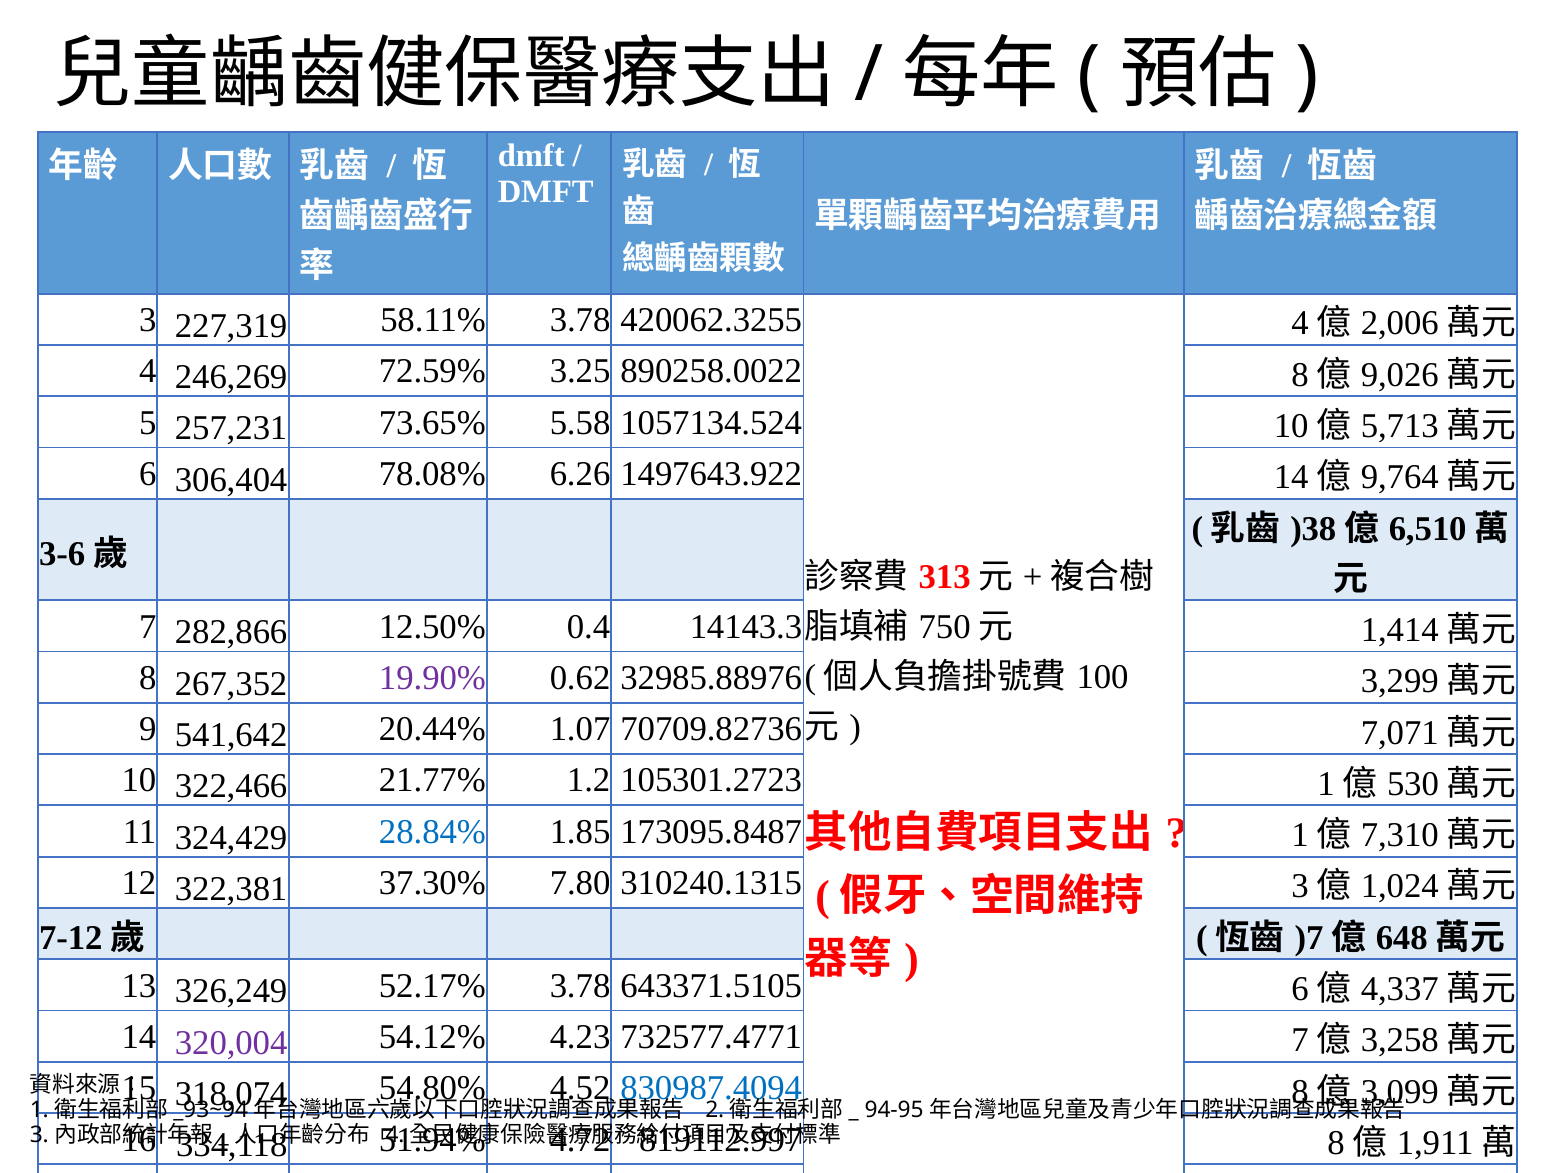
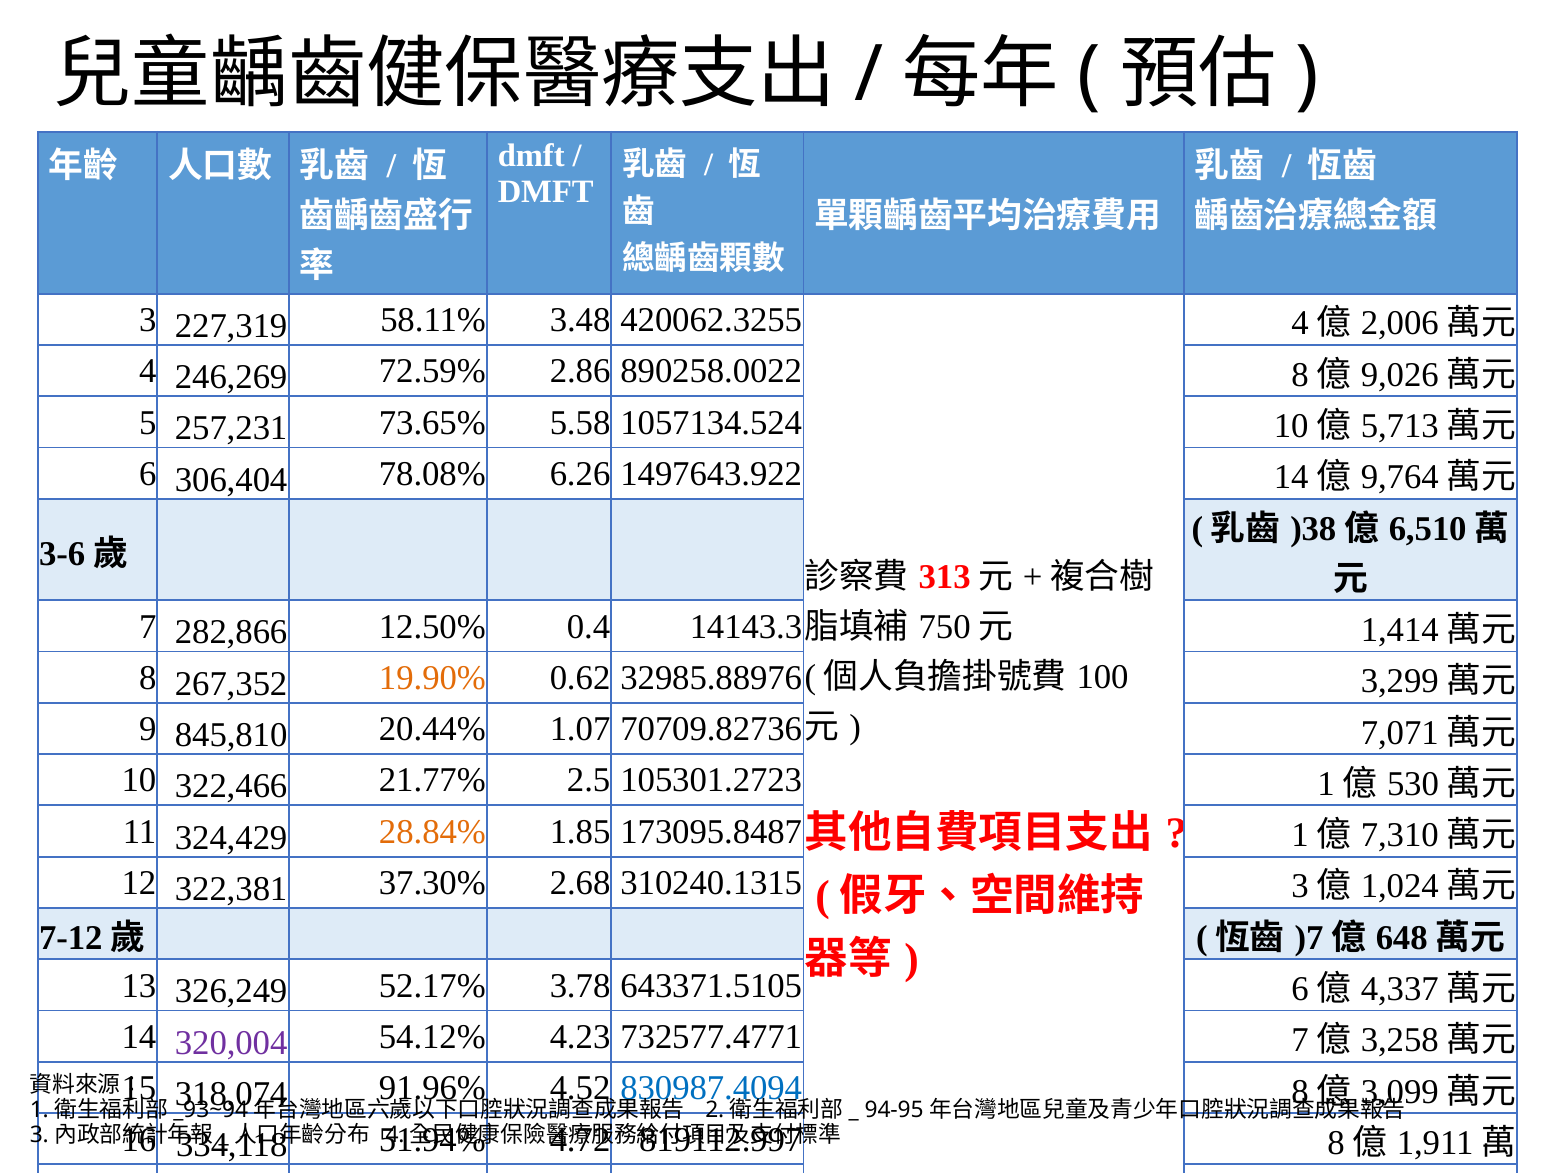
58.11% 3.78: 3.78 -> 3.48 (580, 320)
3.25: 3.25 -> 2.86 (580, 372)
19.90% colour: purple -> orange (432, 678)
541,642: 541,642 -> 845,810 (231, 735)
1.2: 1.2 -> 2.5 (589, 781)
28.84% colour: blue -> orange (432, 832)
7.80: 7.80 -> 2.68 (580, 884)
54.80%: 54.80% -> 91.96% (432, 1089)
